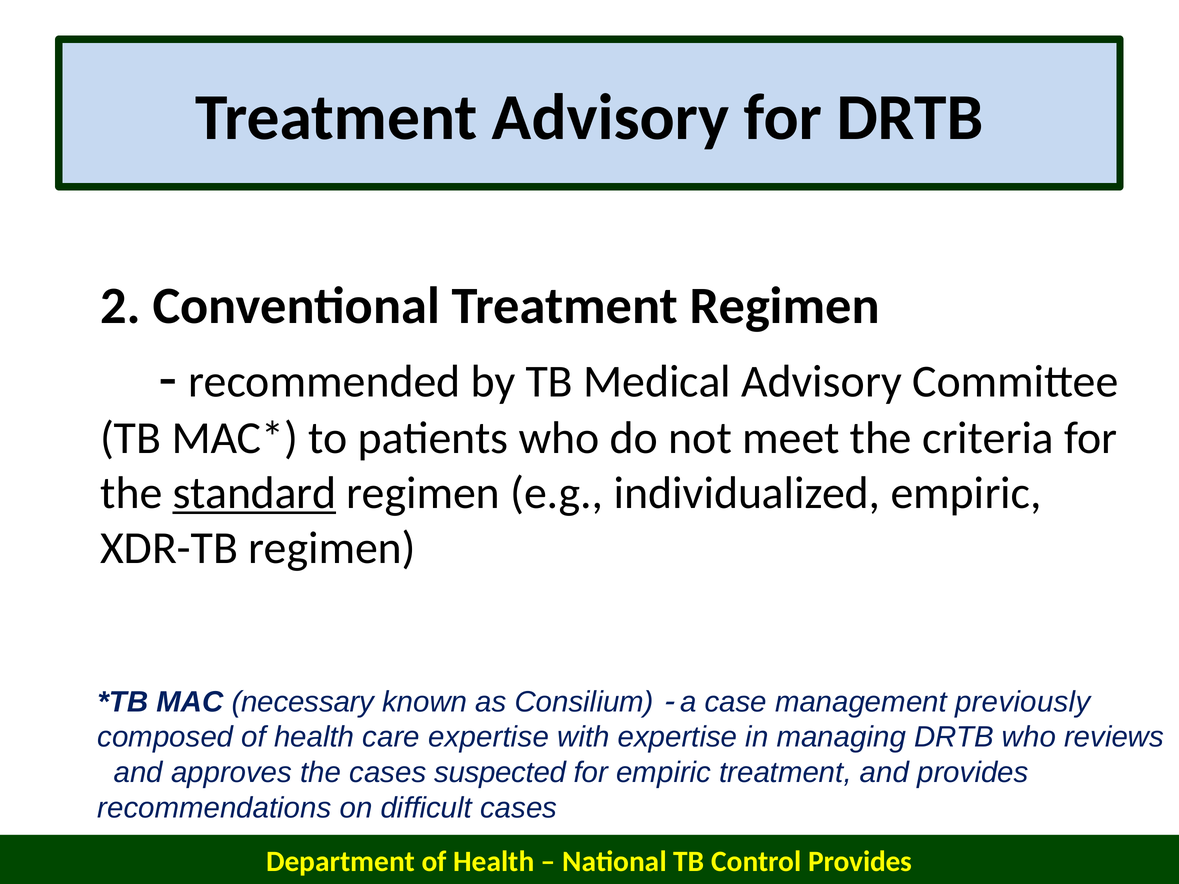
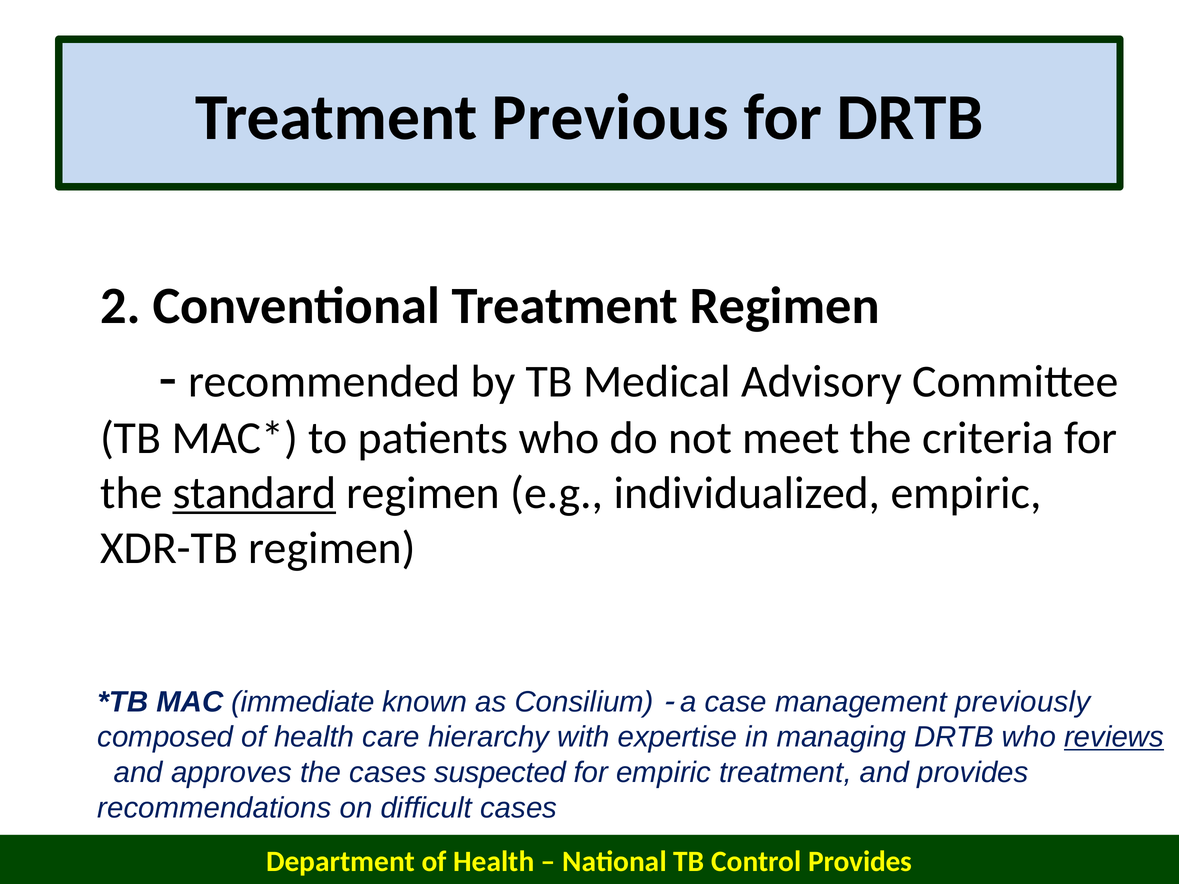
Treatment Advisory: Advisory -> Previous (610, 118)
necessary: necessary -> immediate (303, 702)
care expertise: expertise -> hierarchy (489, 737)
reviews underline: none -> present (1114, 737)
